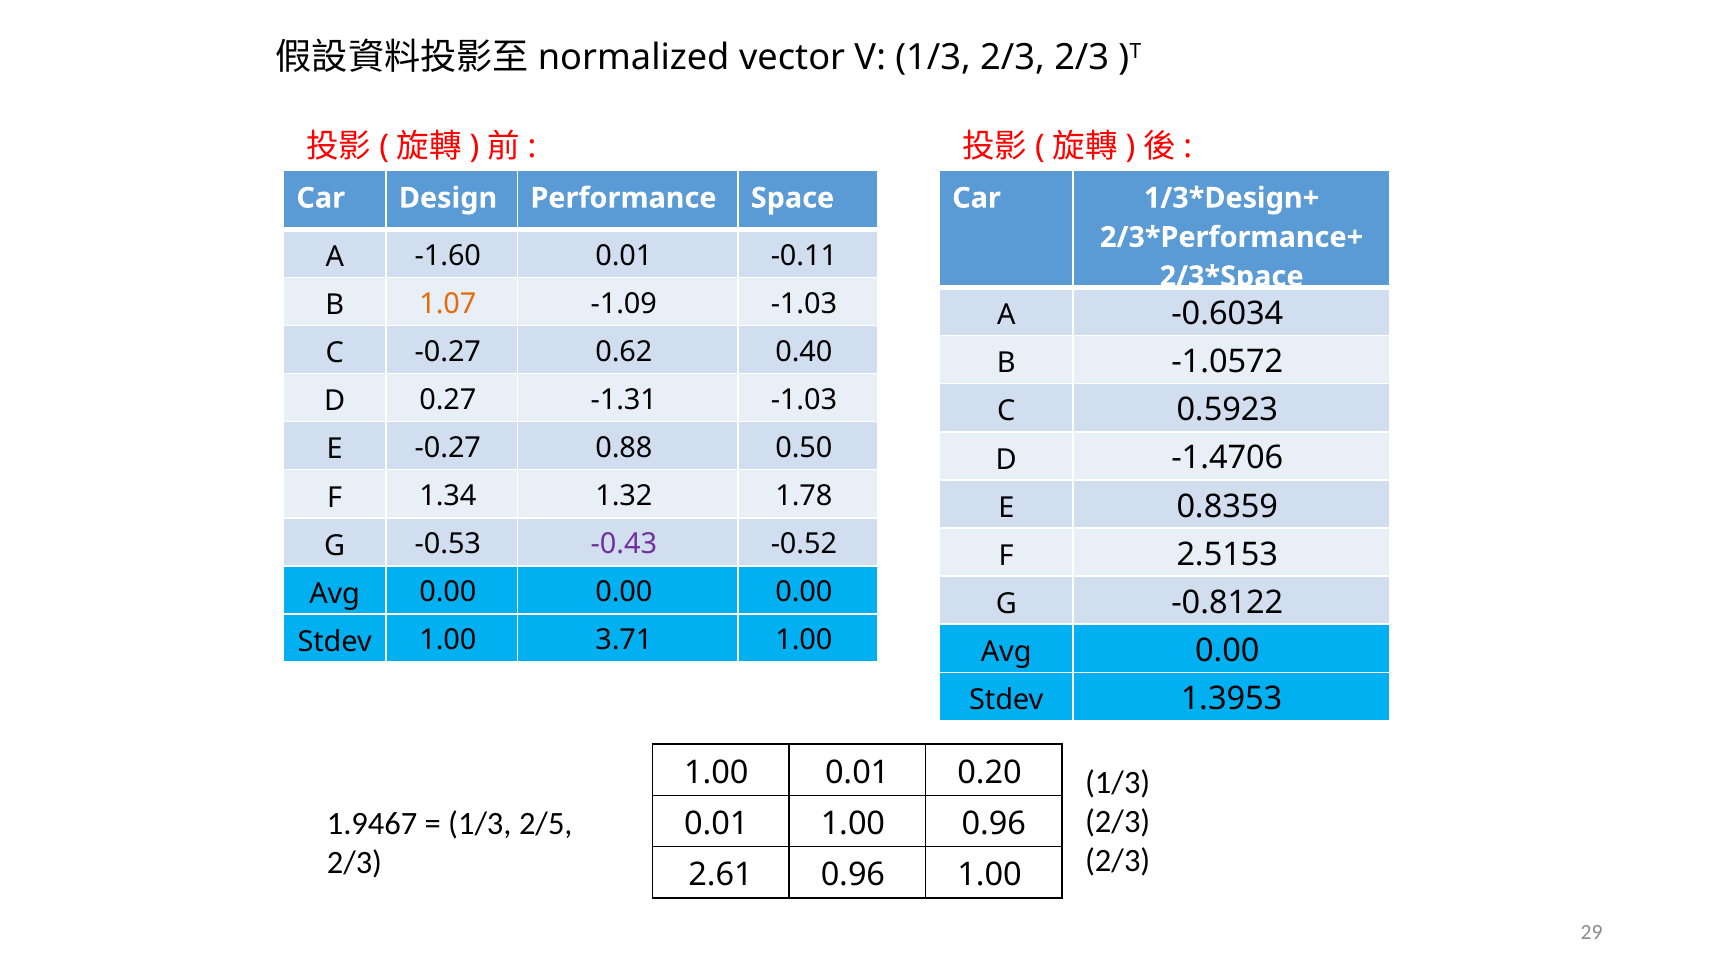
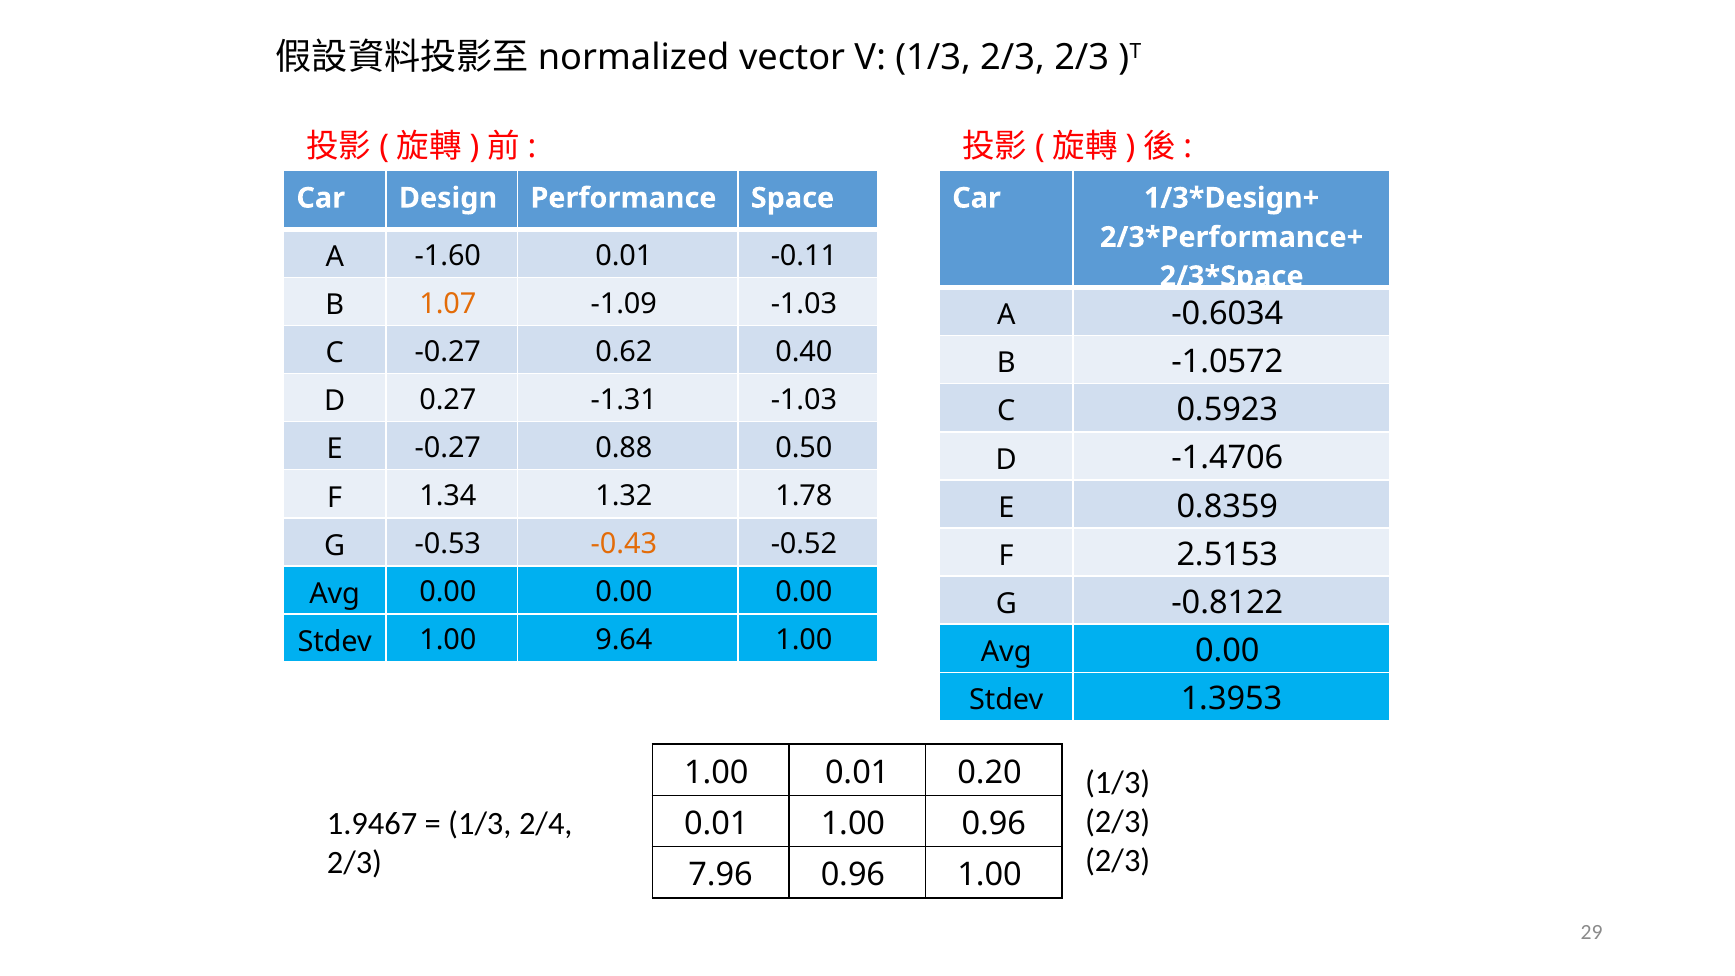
-0.43 colour: purple -> orange (624, 544)
3.71: 3.71 -> 9.64 (624, 640)
2/5: 2/5 -> 2/4 (546, 824)
2.61: 2.61 -> 7.96 (721, 875)
